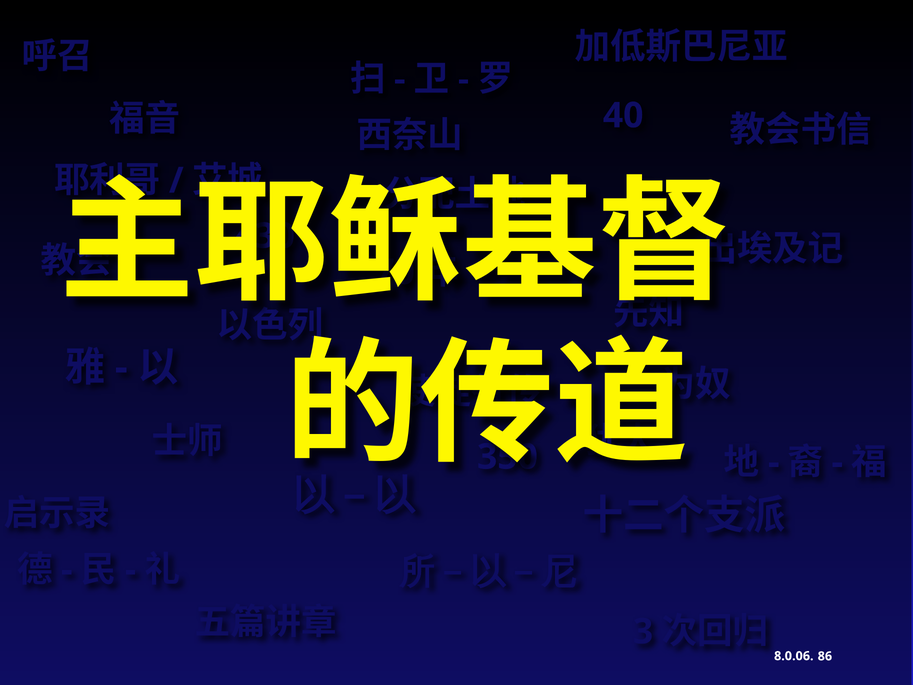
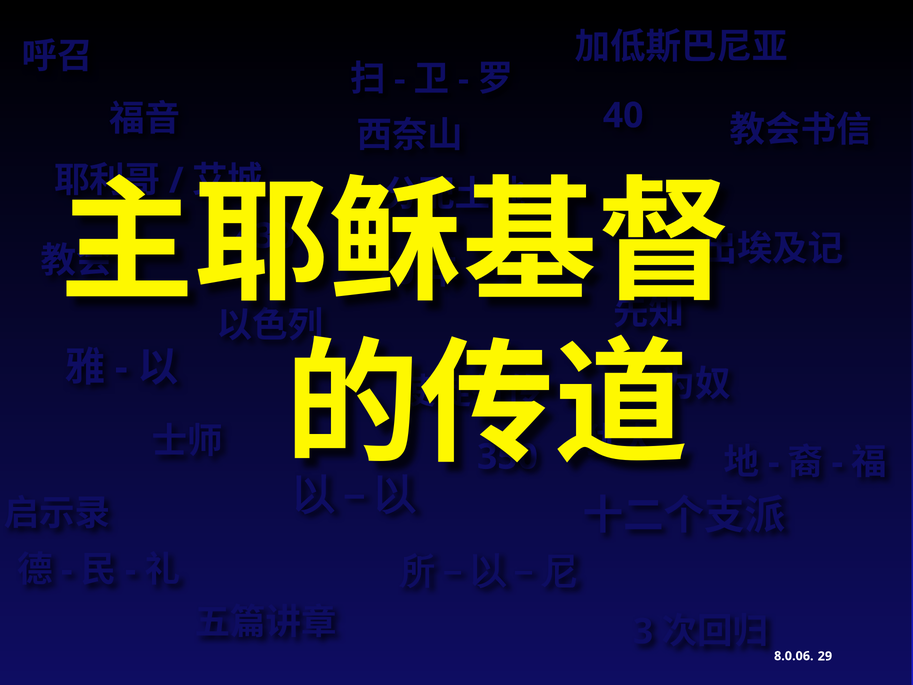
86: 86 -> 29 (825, 656)
